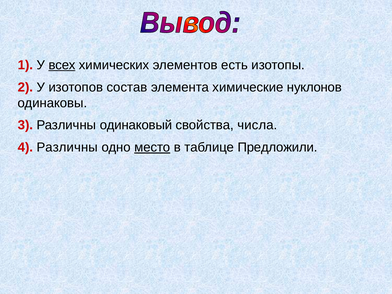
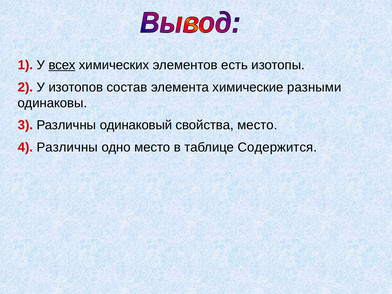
нуклонов: нуклонов -> разными (314, 87)
свойства числа: числа -> место (257, 125)
место underline: present -> none (152, 147)
Предложили: Предложили -> Содержится (277, 147)
